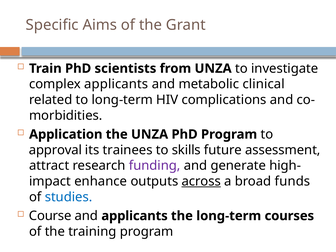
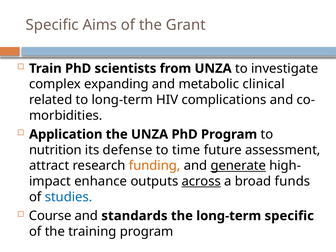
complex applicants: applicants -> expanding (116, 84)
approval: approval -> nutrition (55, 150)
trainees: trainees -> defense (128, 150)
skills: skills -> time (186, 150)
funding colour: purple -> orange (155, 166)
generate underline: none -> present (238, 166)
and applicants: applicants -> standards (134, 216)
long-term courses: courses -> specific (289, 216)
